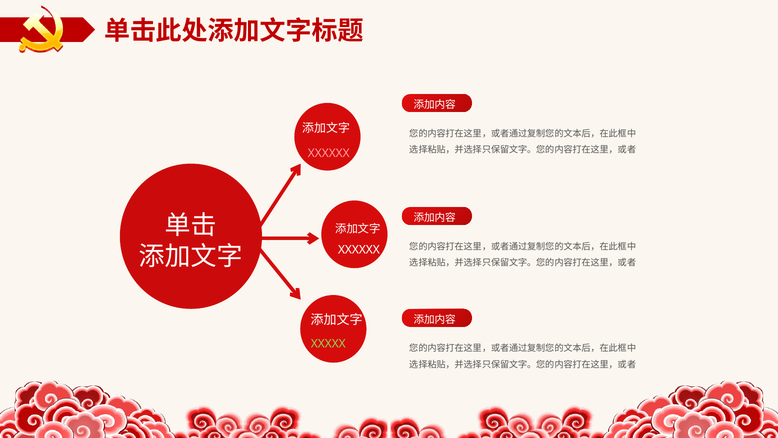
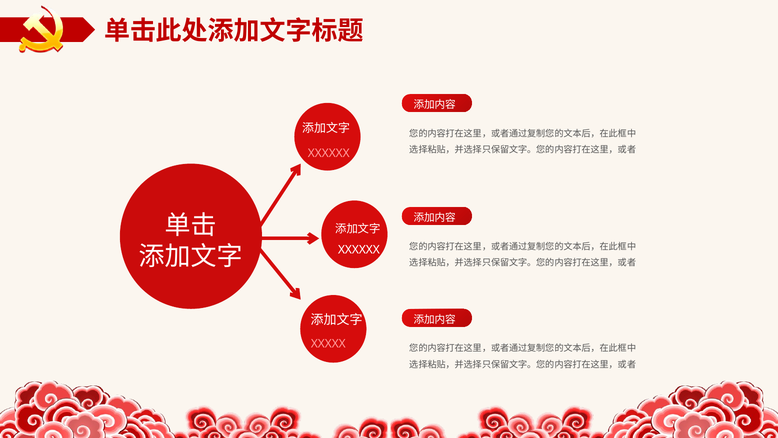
XXXXX colour: light green -> pink (328, 343)
